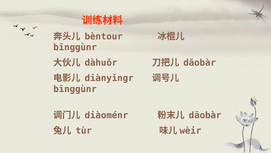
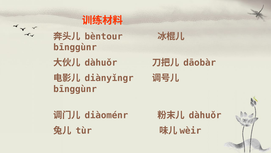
dāobàr: dāobàr -> dàhuǒr (205, 115)
